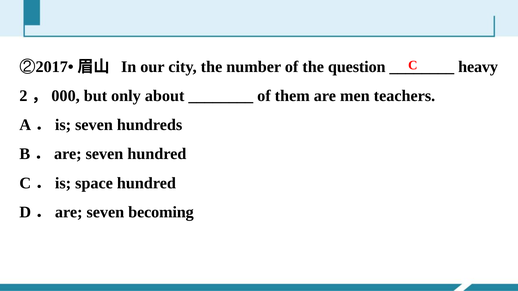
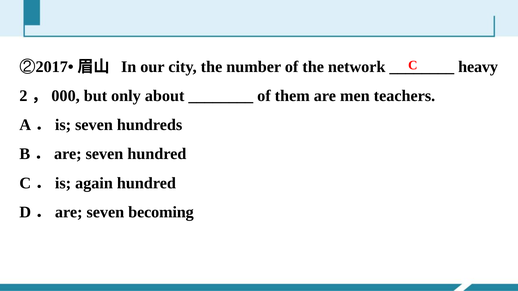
question: question -> network (357, 67)
space: space -> again (94, 183)
